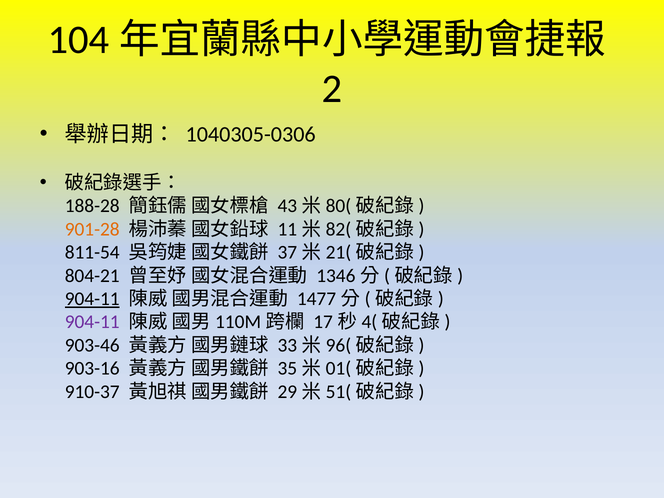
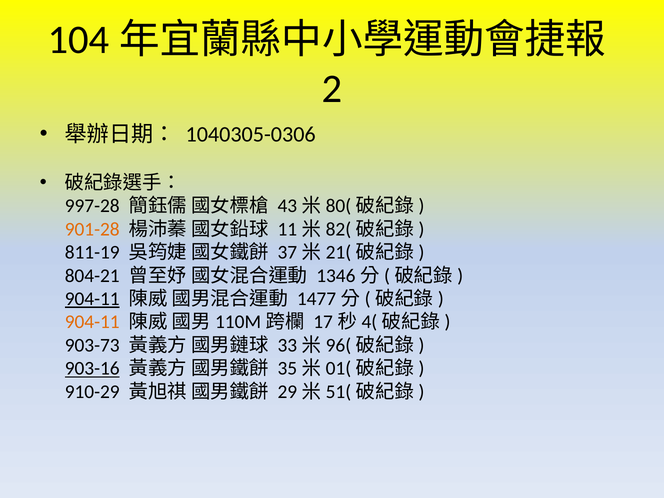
188-28: 188-28 -> 997-28 (92, 206)
811-54: 811-54 -> 811-19 (92, 252)
904-11 colour: purple -> orange (92, 322)
903-46: 903-46 -> 903-73 (92, 345)
903-16 underline: none -> present (92, 369)
910-37: 910-37 -> 910-29 (92, 392)
